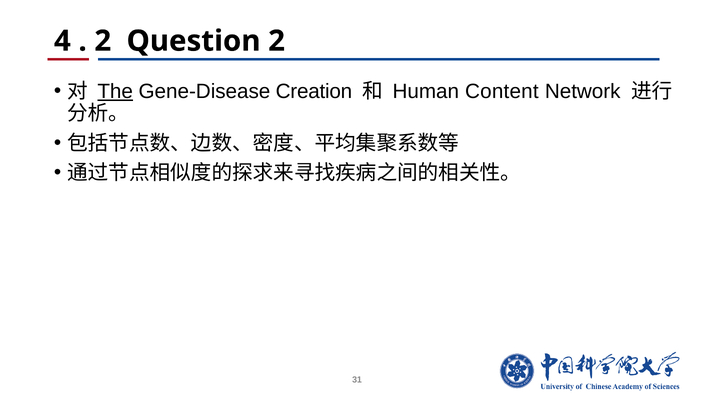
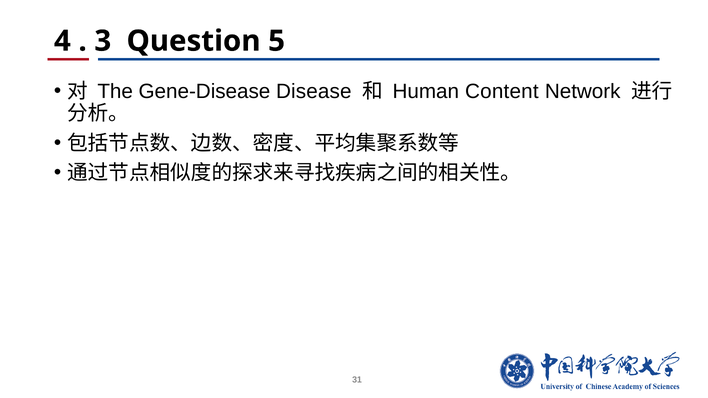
2: 2 -> 3 (103, 41)
Question 2: 2 -> 5 (277, 41)
The underline: present -> none (115, 91)
Creation: Creation -> Disease (314, 91)
